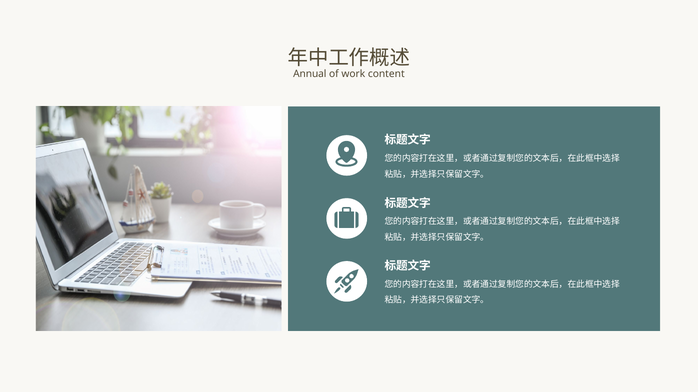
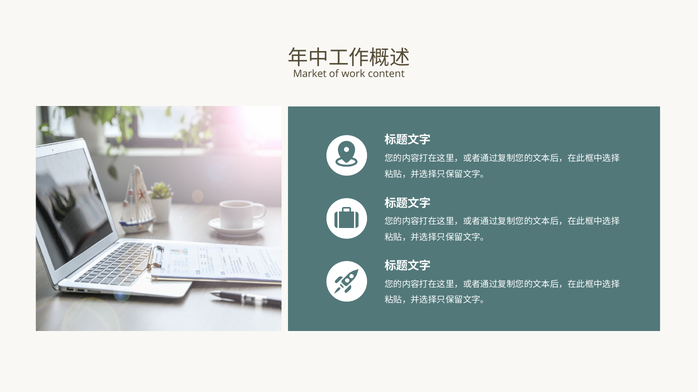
Annual: Annual -> Market (310, 74)
